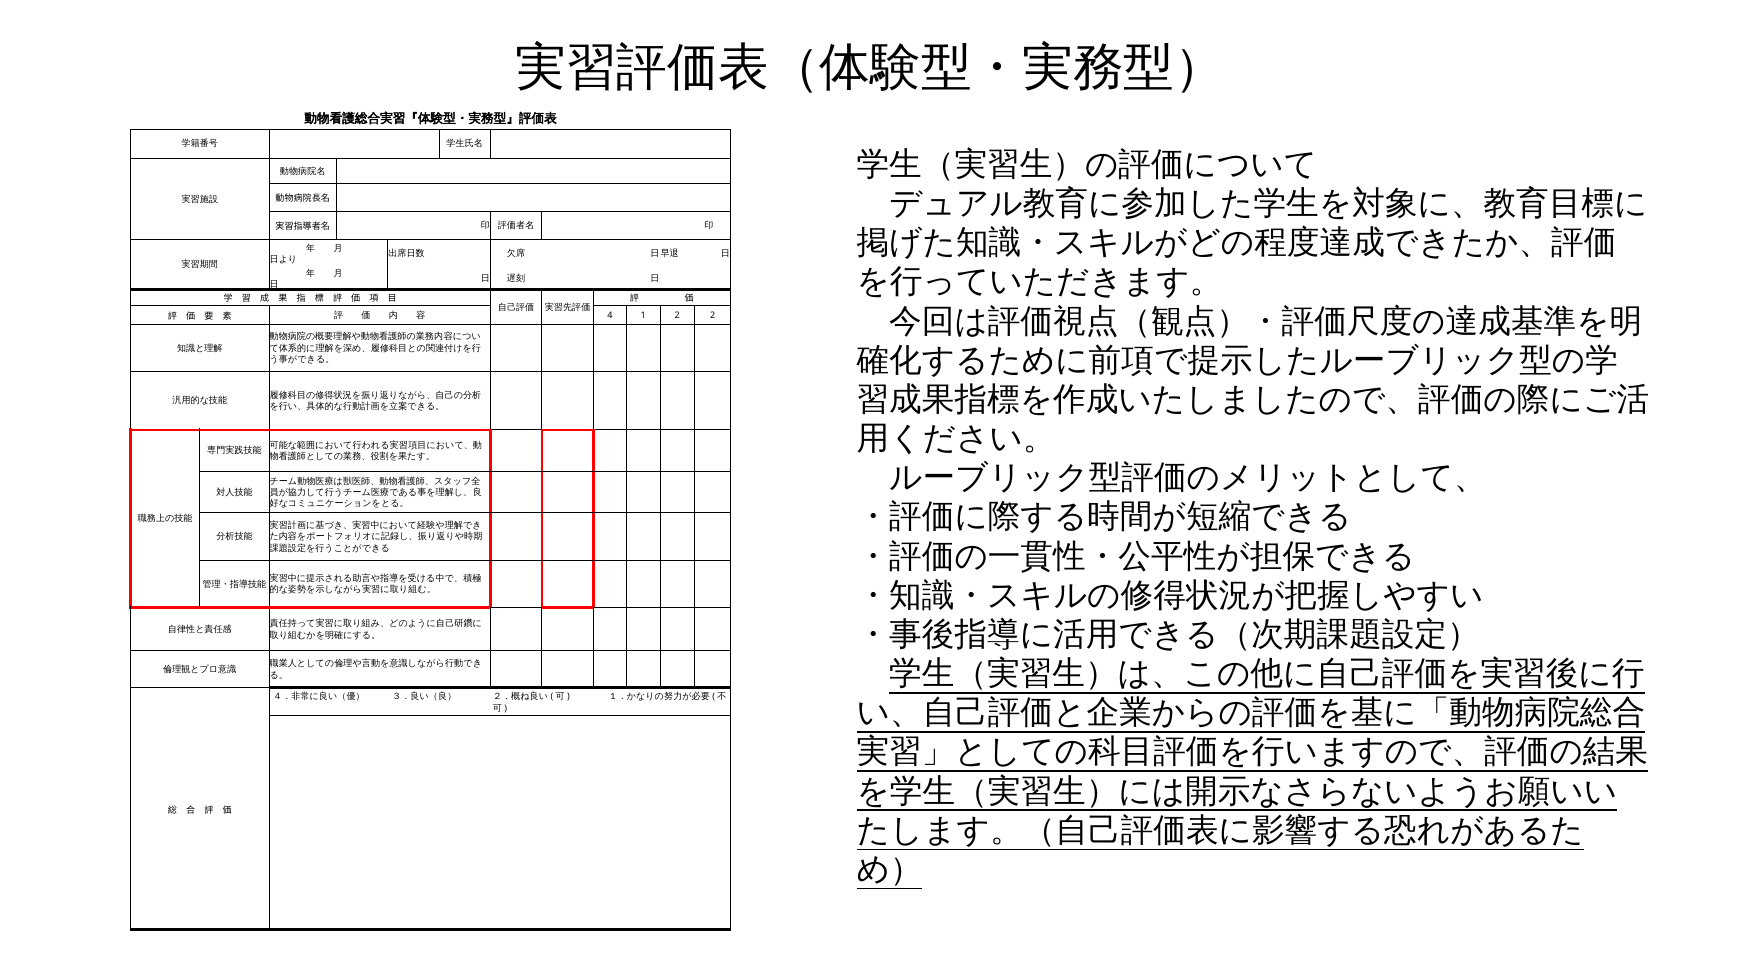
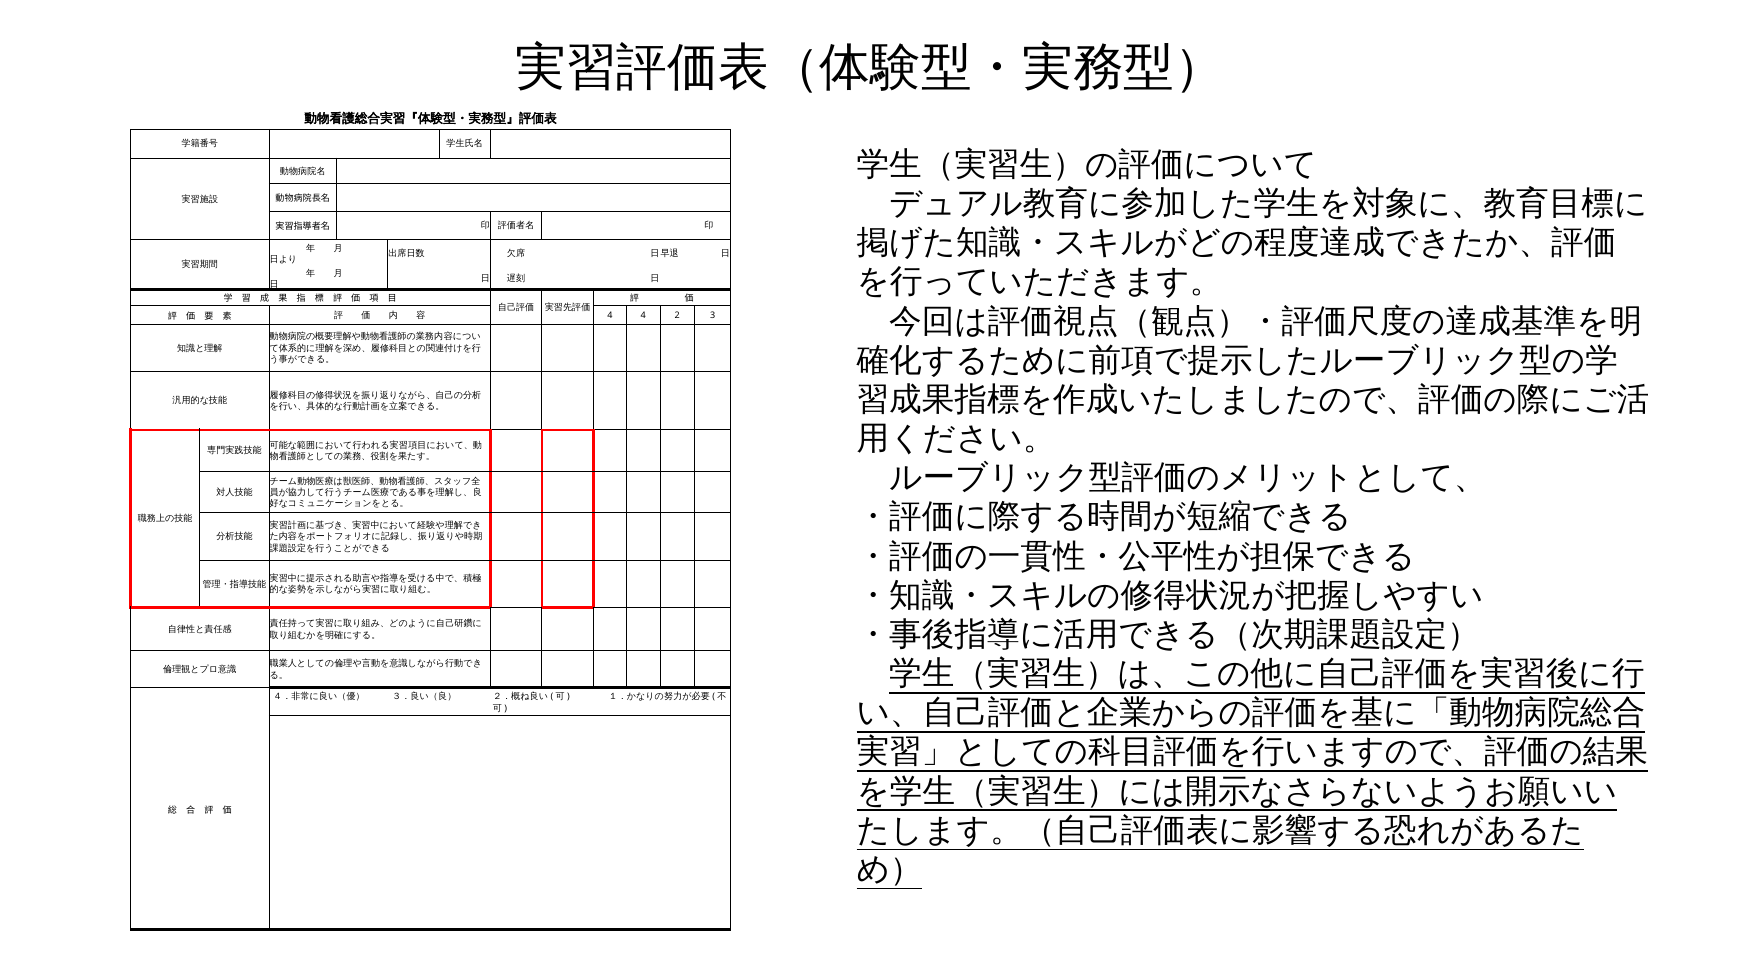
4 1: 1 -> 4 (643, 316)
2 2: 2 -> 3 (713, 316)
